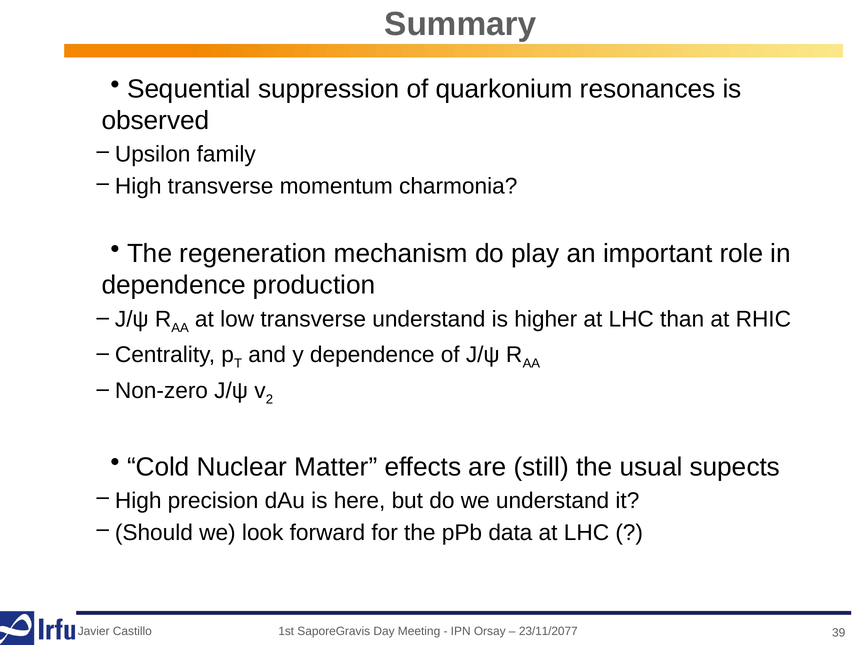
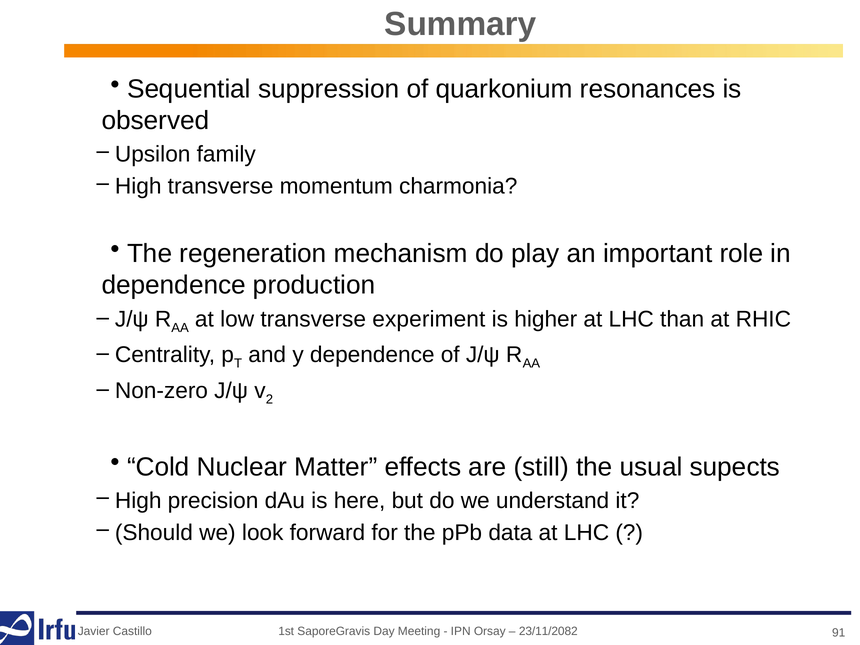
transverse understand: understand -> experiment (429, 319)
23/11/2077: 23/11/2077 -> 23/11/2082 (548, 631)
39: 39 -> 91 (839, 633)
